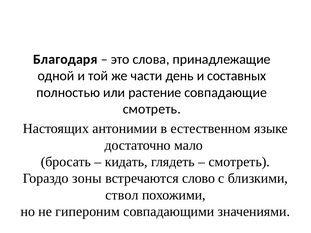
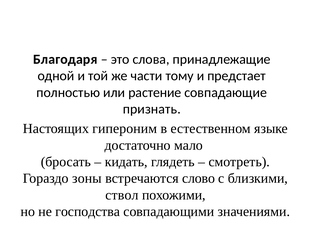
день: день -> тому (180, 76)
составных: составных -> предстает (237, 76)
смотреть: смотреть -> признать (152, 109)
антонимии: антонимии -> гипероним (125, 129)
гипероним: гипероним -> господства (88, 212)
